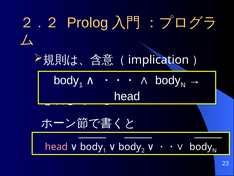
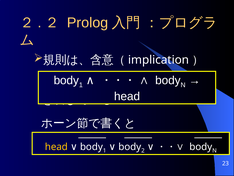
head colour: pink -> yellow (56, 146)
